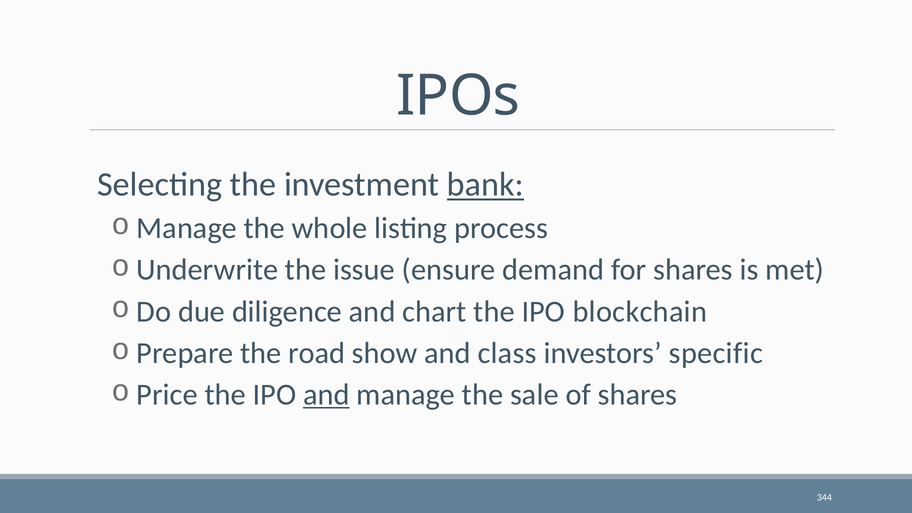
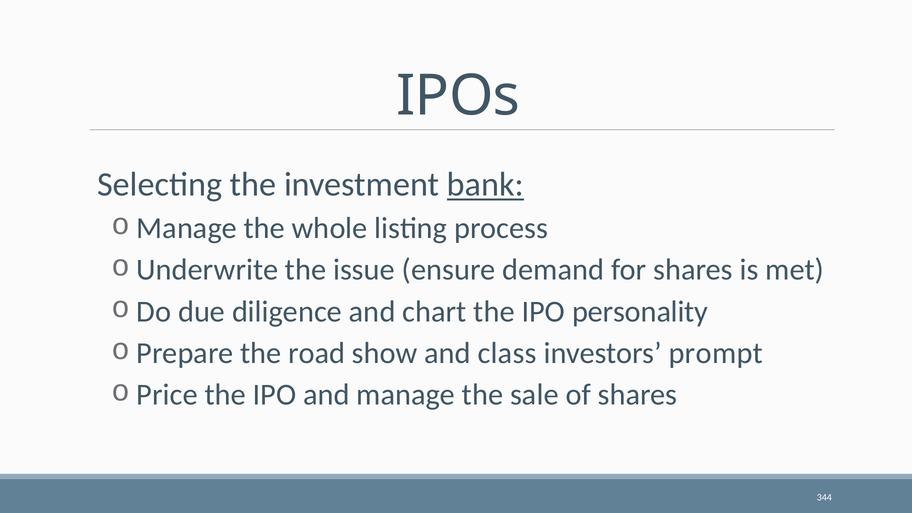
blockchain: blockchain -> personality (640, 311)
specific: specific -> prompt (716, 353)
and underline: present -> none (326, 395)
